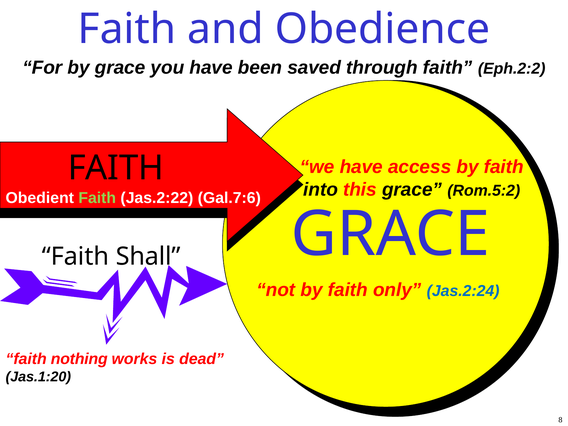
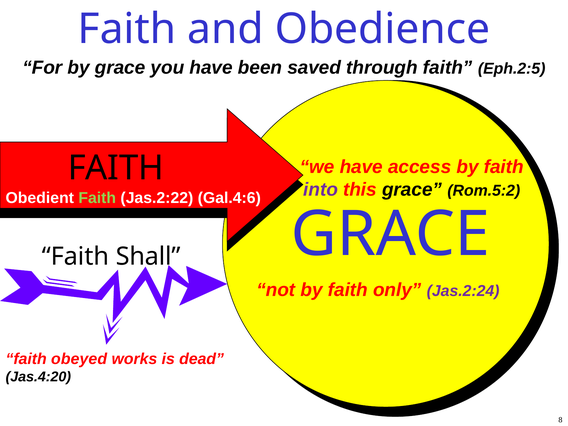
Eph.2:2: Eph.2:2 -> Eph.2:5 (512, 69)
into colour: black -> purple (321, 190)
Gal.7:6: Gal.7:6 -> Gal.4:6 (229, 198)
Jas.2:24 colour: blue -> purple (463, 291)
nothing: nothing -> obeyed (79, 359)
Jas.1:20: Jas.1:20 -> Jas.4:20 (38, 377)
